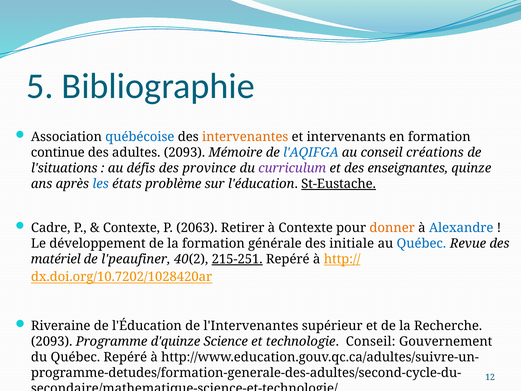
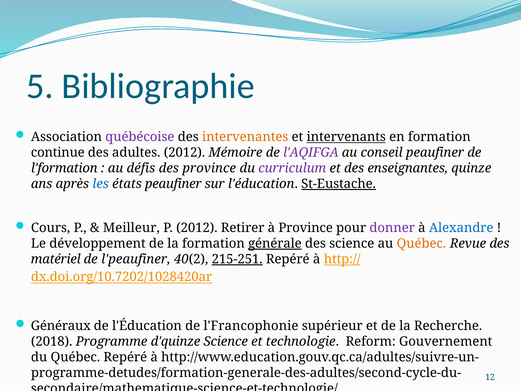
québécoise colour: blue -> purple (140, 137)
intervenants underline: none -> present (346, 137)
adultes 2093: 2093 -> 2012 (184, 153)
l'AQIFGA colour: blue -> purple (311, 153)
conseil créations: créations -> peaufiner (435, 153)
l'situations: l'situations -> l'formation (64, 168)
états problème: problème -> peaufiner (173, 184)
Cadre: Cadre -> Cours (51, 228)
Contexte: Contexte -> Meilleur (131, 228)
P 2063: 2063 -> 2012 (197, 228)
à Contexte: Contexte -> Province (306, 228)
donner colour: orange -> purple (392, 228)
générale underline: none -> present (275, 243)
des initiale: initiale -> science (352, 243)
Québec colour: blue -> orange (421, 243)
Riveraine: Riveraine -> Généraux (61, 326)
l'Intervenantes: l'Intervenantes -> l'Francophonie (251, 326)
2093: 2093 -> 2018 (52, 341)
technologie Conseil: Conseil -> Reform (371, 341)
